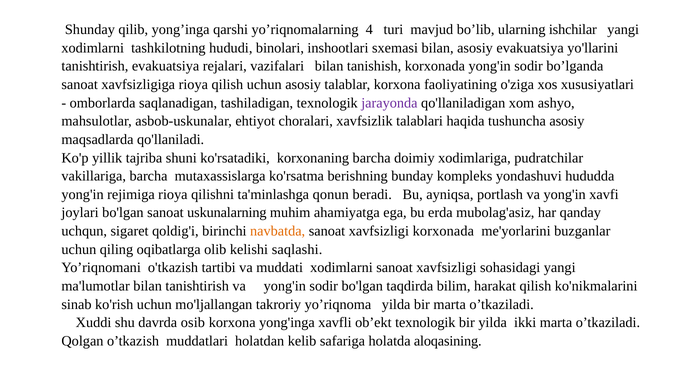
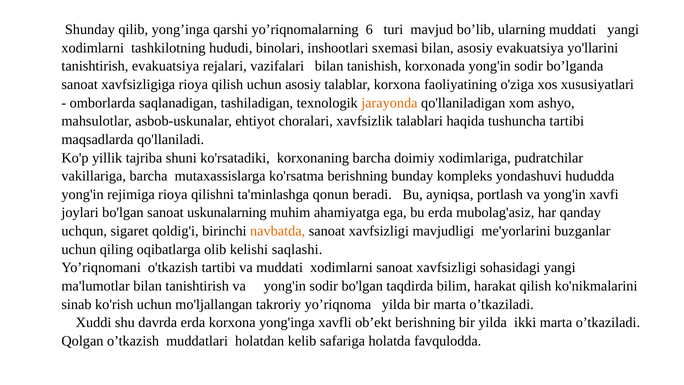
4: 4 -> 6 (369, 30)
ularning ishchilar: ishchilar -> muddati (573, 30)
jarayonda colour: purple -> orange (389, 103)
tushuncha asosiy: asosiy -> tartibi (567, 121)
xavfsizligi korxonada: korxonada -> mavjudligi (443, 231)
davrda osib: osib -> erda (193, 322)
ob’ekt texnologik: texnologik -> berishning (425, 322)
aloqasining: aloqasining -> favqulodda (448, 341)
